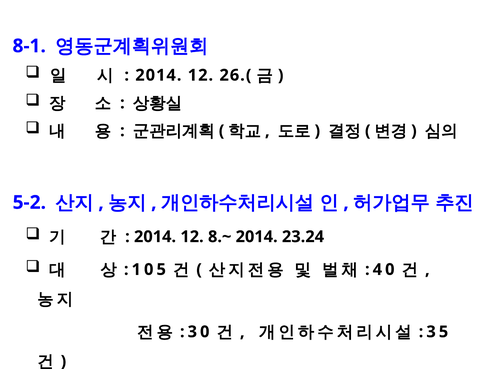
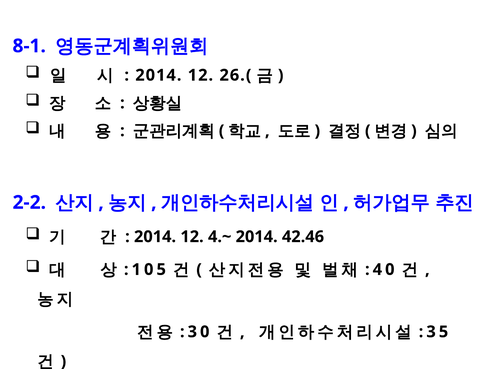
5-2: 5-2 -> 2-2 (29, 202)
8.~: 8.~ -> 4.~ (220, 237)
23.24: 23.24 -> 42.46 (303, 237)
